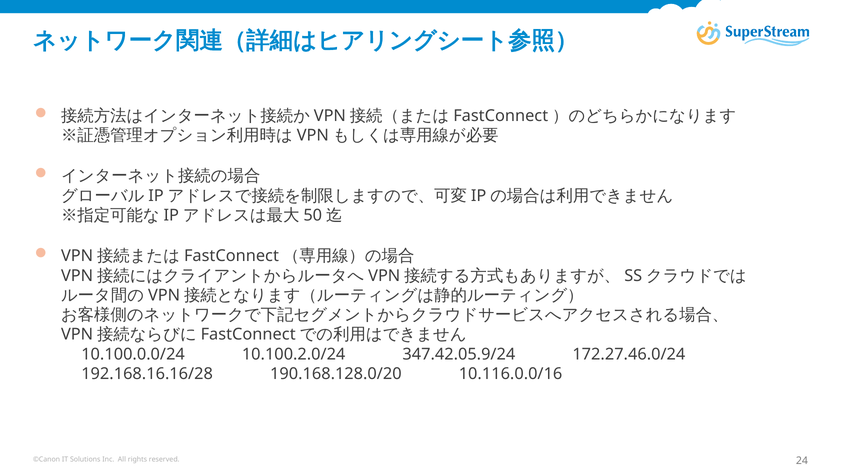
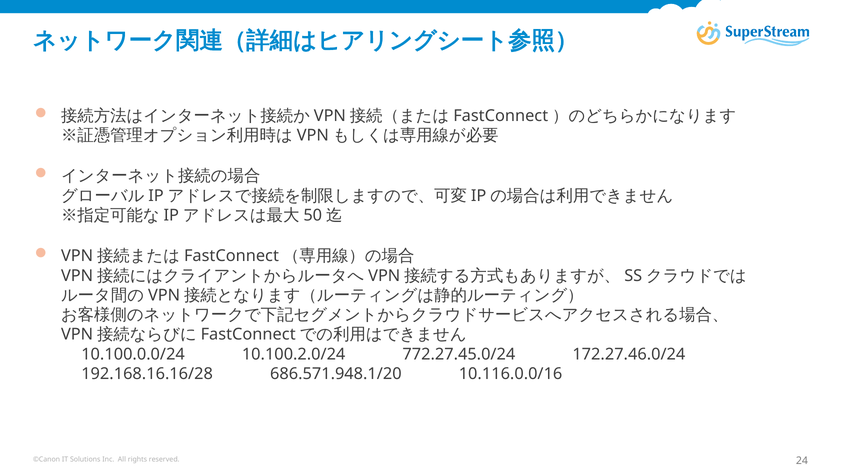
347.42.05.9/24: 347.42.05.9/24 -> 772.27.45.0/24 (459, 354)
190.168.128.0/20: 190.168.128.0/20 -> 686.571.948.1/20 (336, 374)
